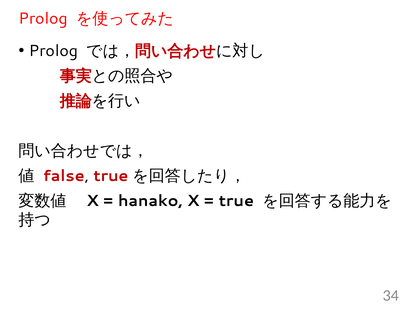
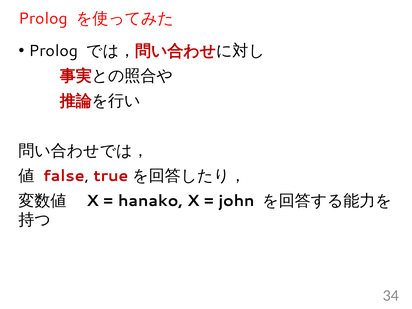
true: true -> john (237, 201)
